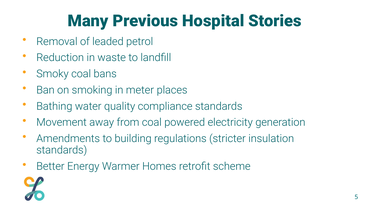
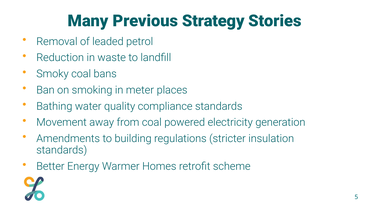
Hospital: Hospital -> Strategy (213, 21)
